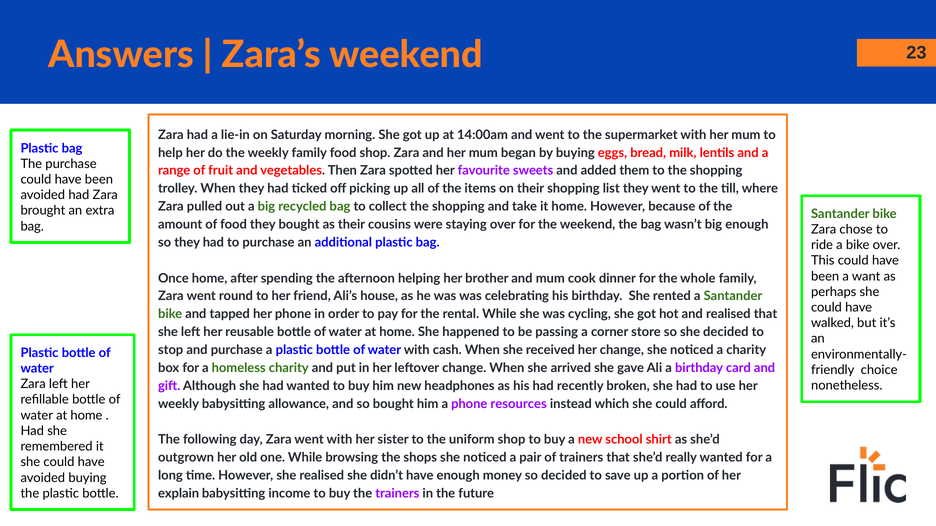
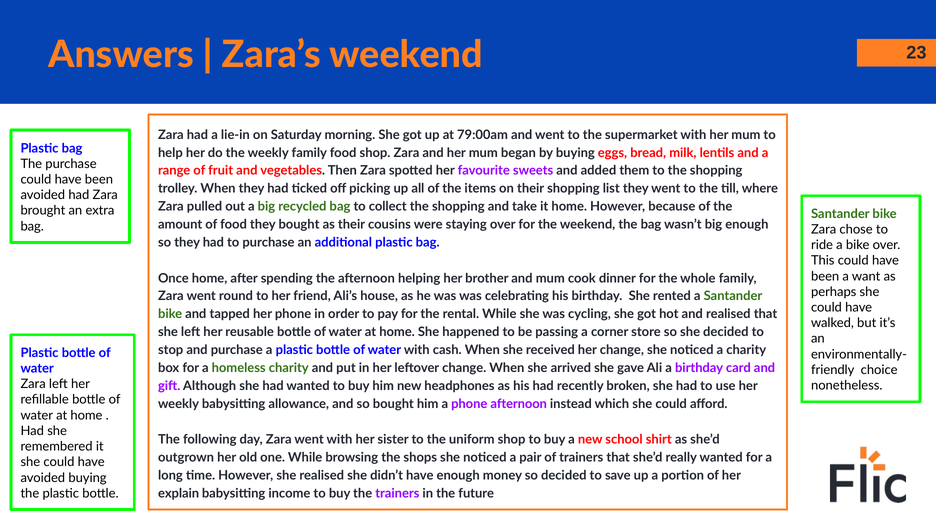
14:00am: 14:00am -> 79:00am (483, 135)
phone resources: resources -> afternoon (519, 404)
